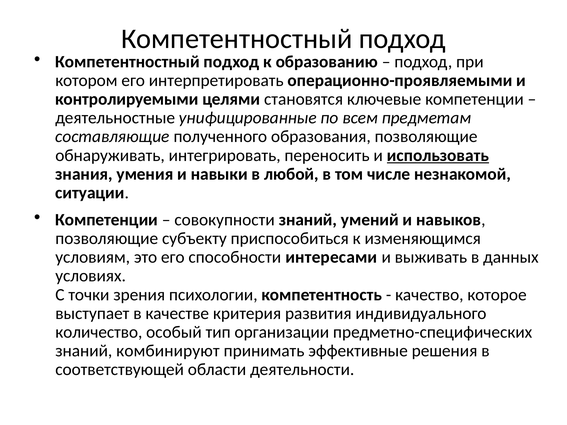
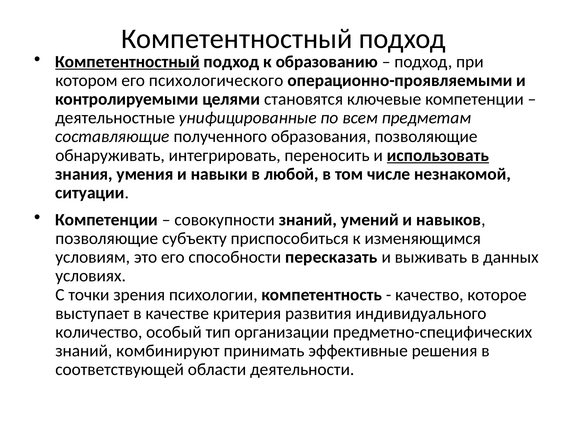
Компетентностный underline: none -> present (128, 62)
интерпретировать: интерпретировать -> психологического (216, 81)
интересами: интересами -> пересказать (331, 257)
